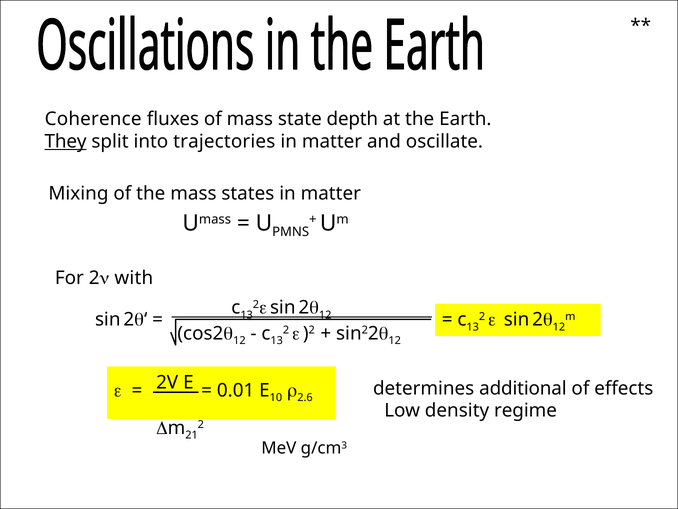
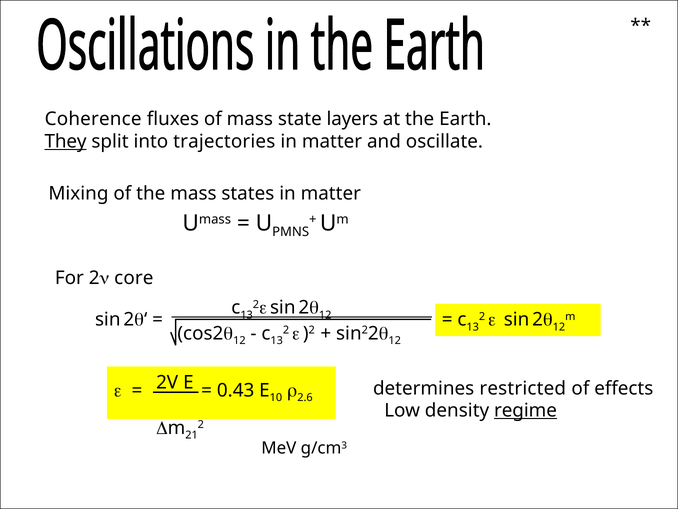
depth: depth -> layers (352, 119)
with: with -> core (134, 278)
additional: additional -> restricted (523, 388)
0.01: 0.01 -> 0.43 (236, 390)
regime underline: none -> present (525, 410)
